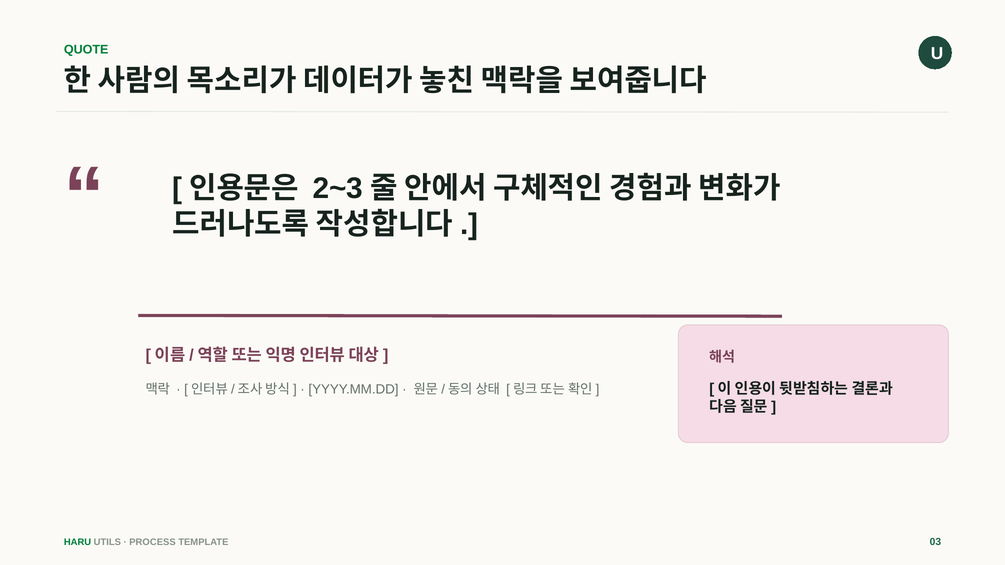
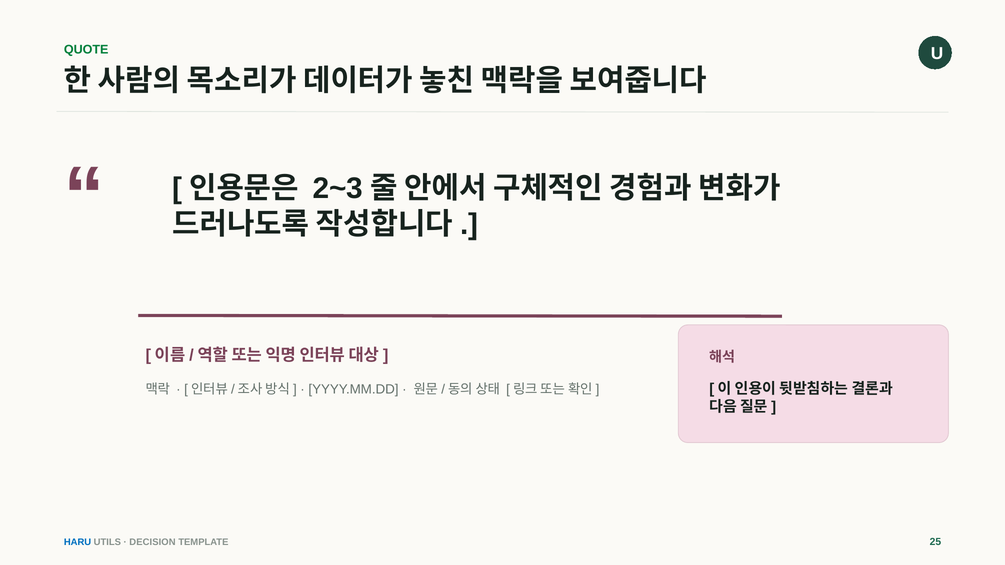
HARU colour: green -> blue (78, 542)
PROCESS: PROCESS -> DECISION (152, 542)
03: 03 -> 25 (935, 542)
